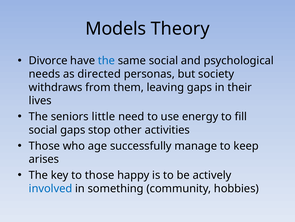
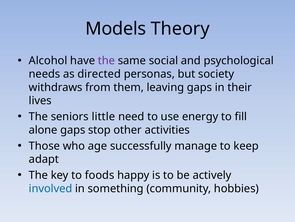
Divorce: Divorce -> Alcohol (48, 61)
the colour: blue -> purple (106, 61)
social: social -> alone (43, 130)
arises: arises -> adapt (44, 159)
to those: those -> foods (100, 175)
